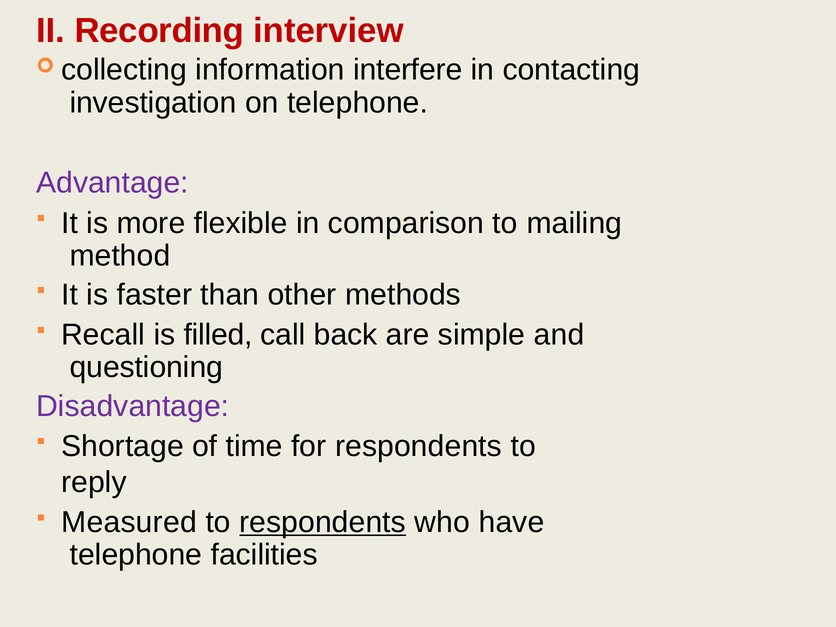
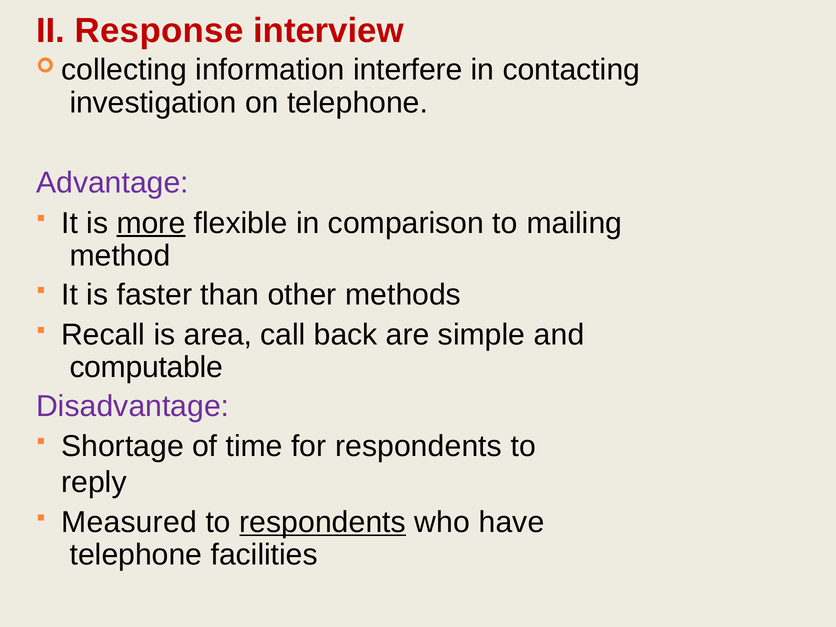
Recording: Recording -> Response (159, 31)
more underline: none -> present (151, 223)
filled: filled -> area (218, 335)
questioning: questioning -> computable (146, 367)
